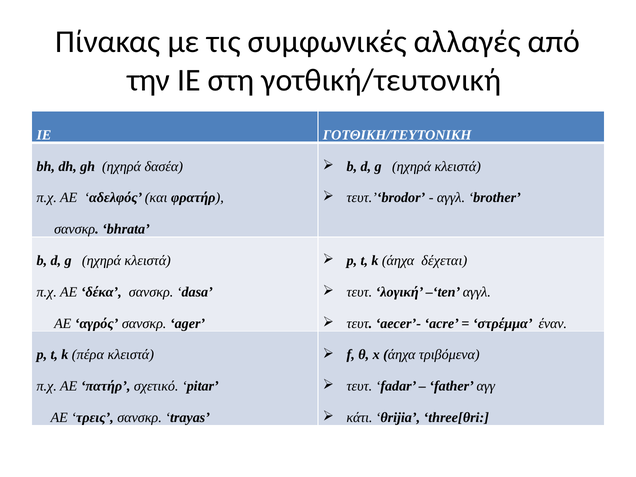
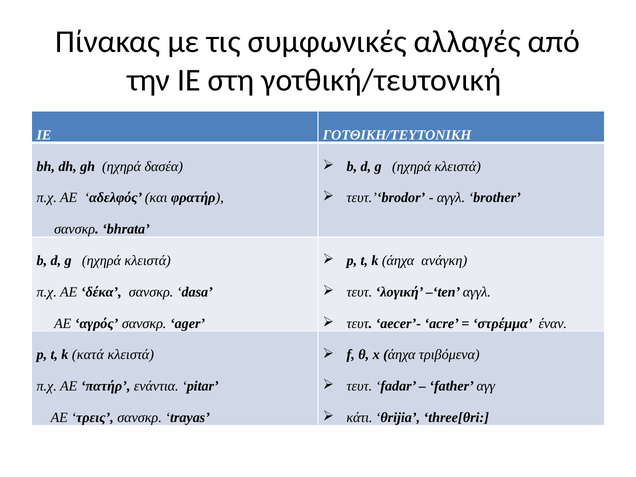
δέχεται: δέχεται -> ανάγκη (444, 261)
πέρα: πέρα -> κατά (88, 355)
σχετικό: σχετικό -> ενάντια (156, 386)
